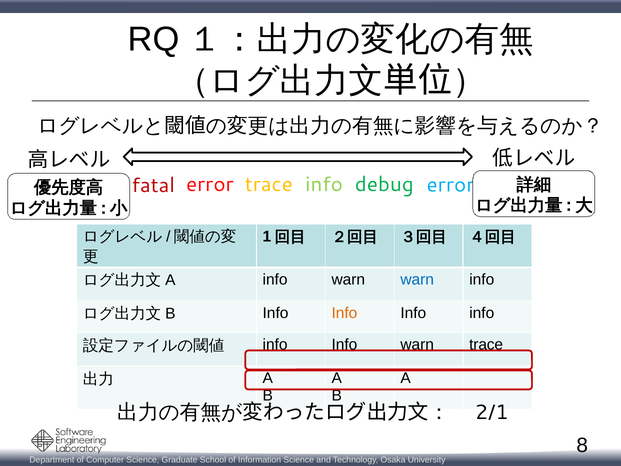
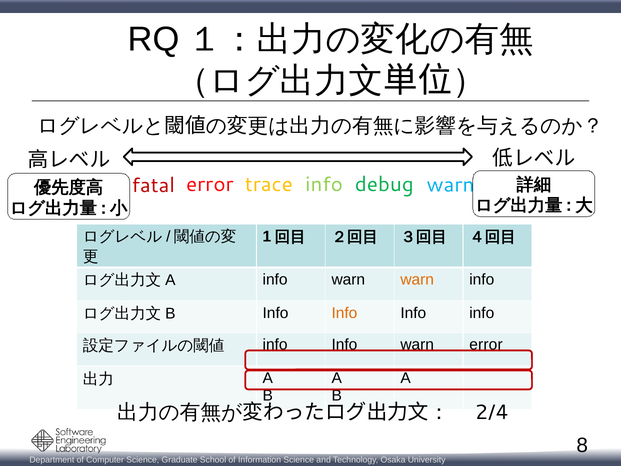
error: error -> warn (450, 185)
warn colour: blue -> orange (417, 279)
warn trace: trace -> error (486, 345)
2/1: 2/1 -> 2/4 (492, 412)
